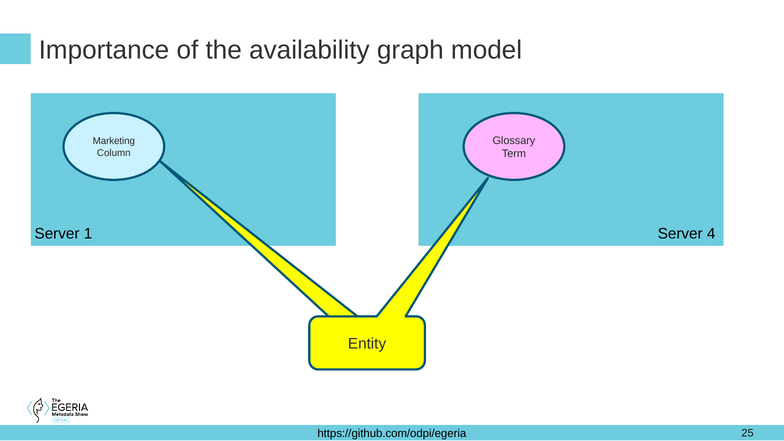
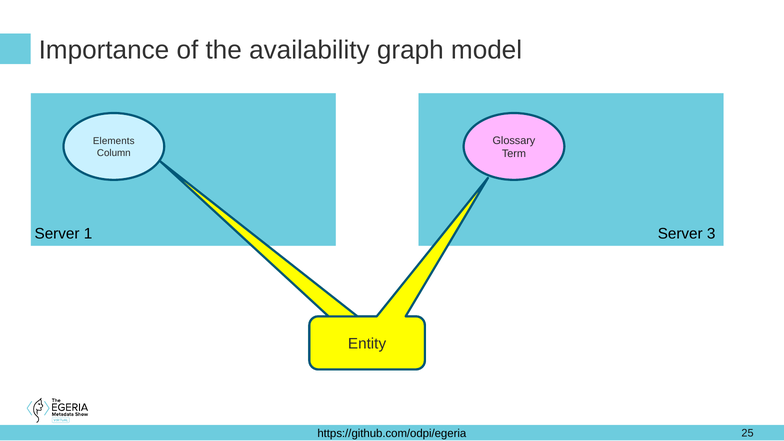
Marketing: Marketing -> Elements (114, 141)
4: 4 -> 3 (711, 234)
